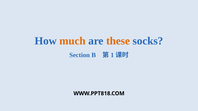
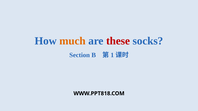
these colour: orange -> red (118, 41)
